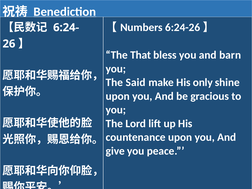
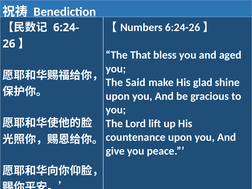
barn: barn -> aged (230, 55)
only: only -> glad (203, 82)
